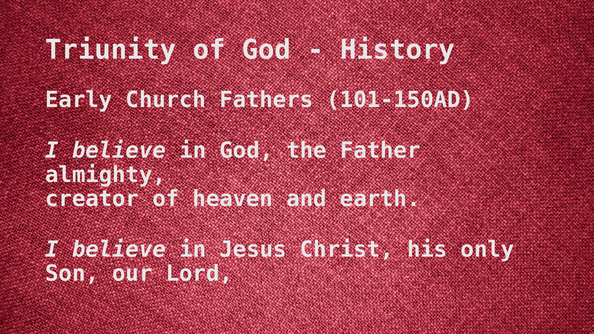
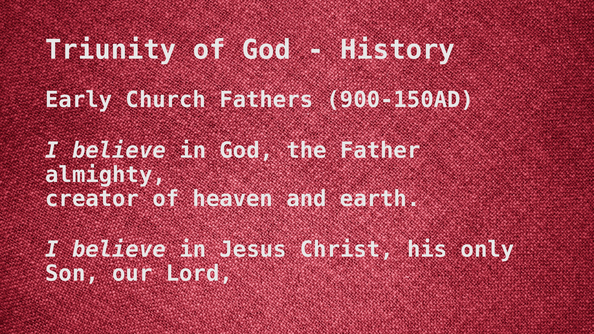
101-150AD: 101-150AD -> 900-150AD (400, 100)
